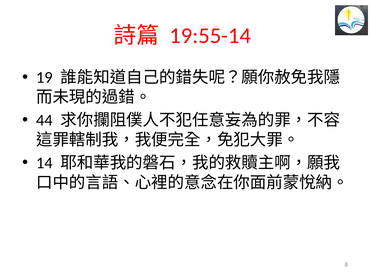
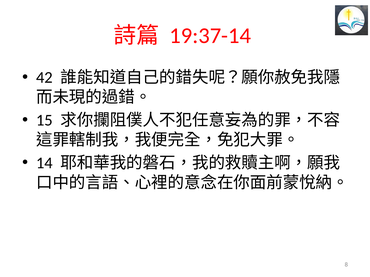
19:55-14: 19:55-14 -> 19:37-14 (210, 36)
19: 19 -> 42 (44, 78)
44: 44 -> 15 (44, 120)
